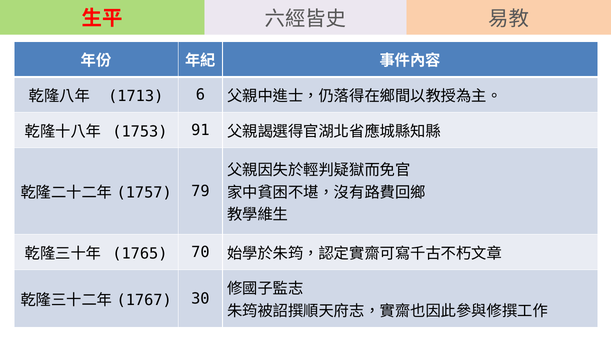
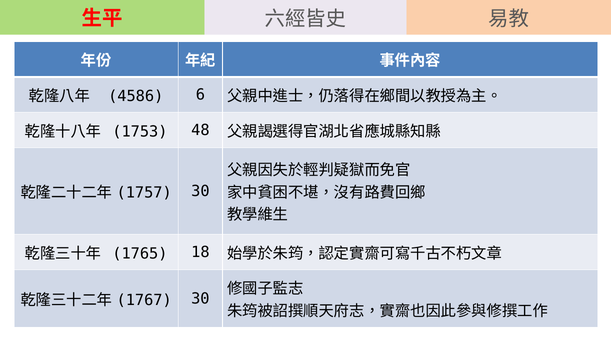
1713: 1713 -> 4586 (136, 96)
91: 91 -> 48 (200, 130)
79: 79 -> 30 (200, 191)
70: 70 -> 18 (200, 252)
